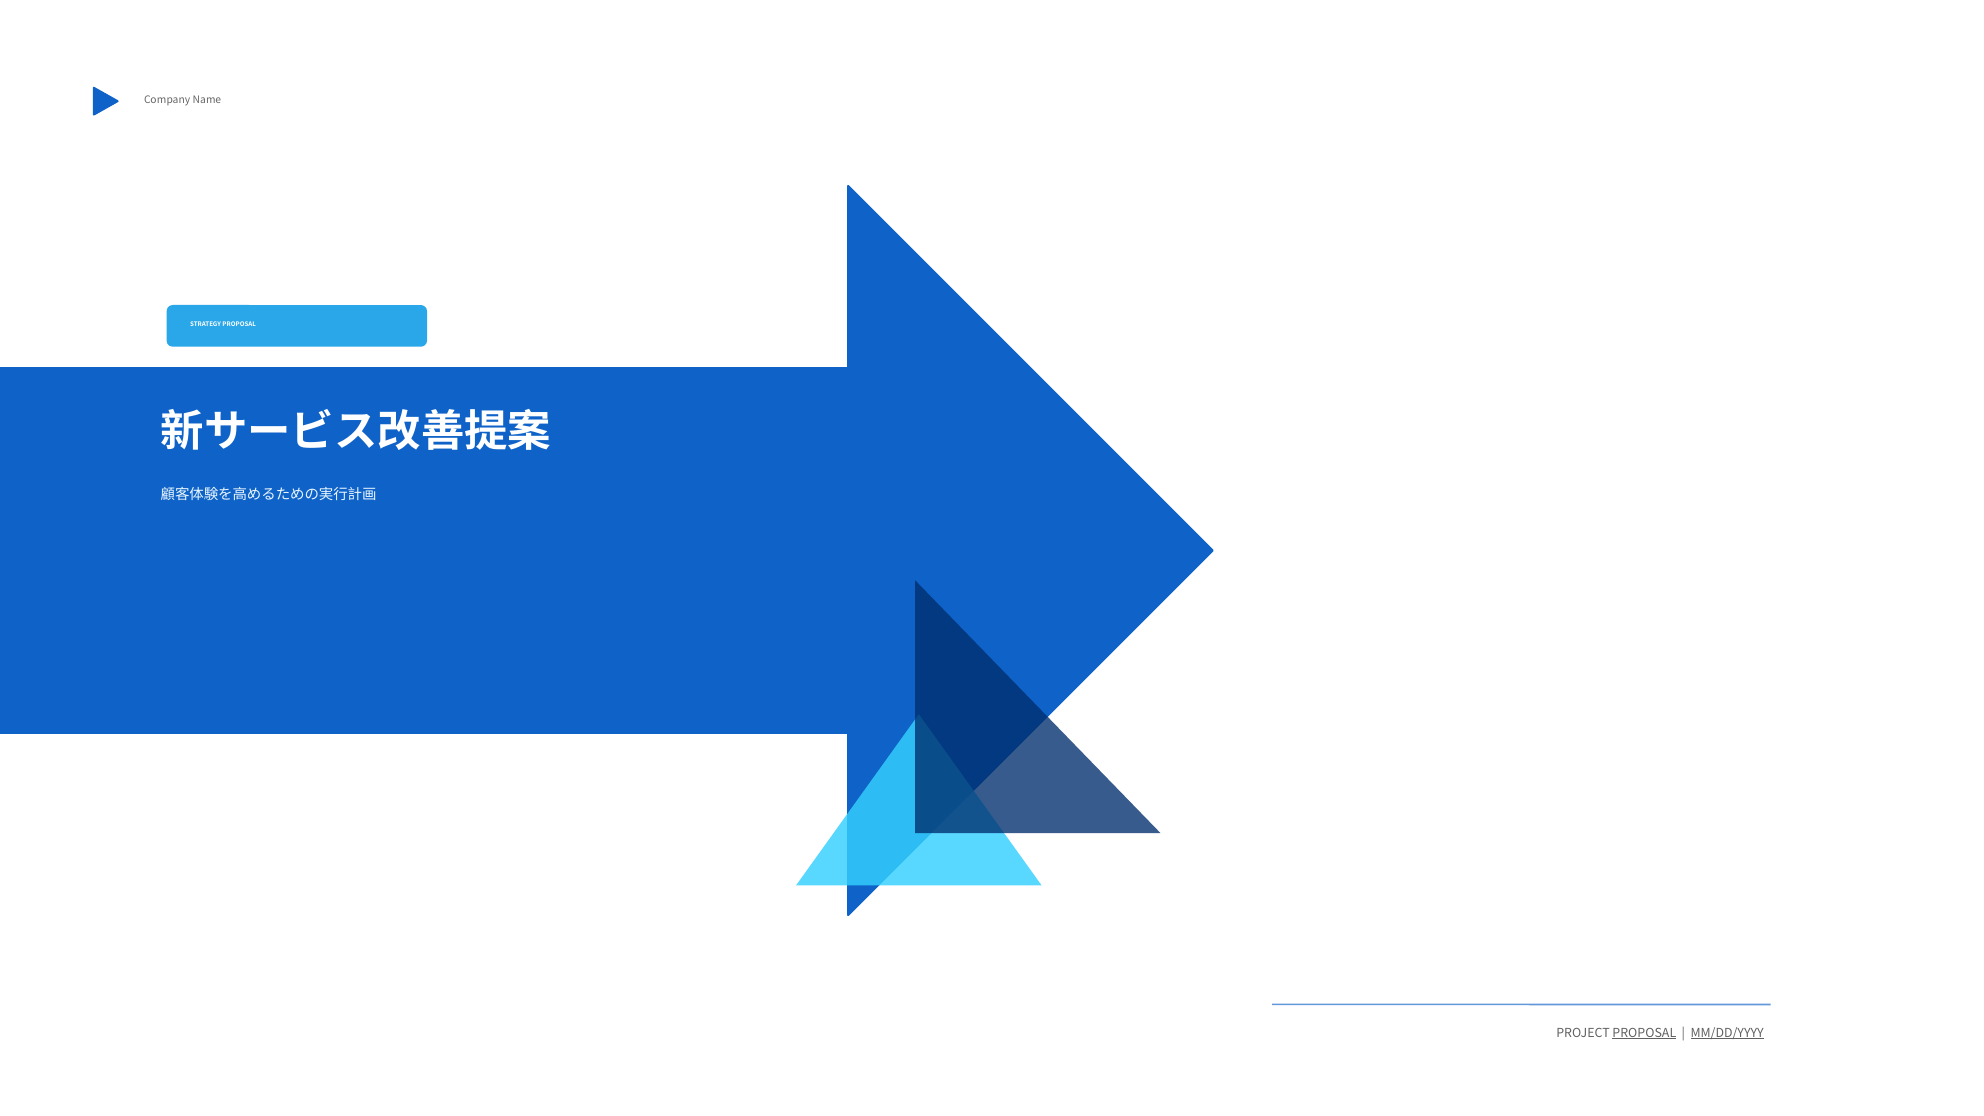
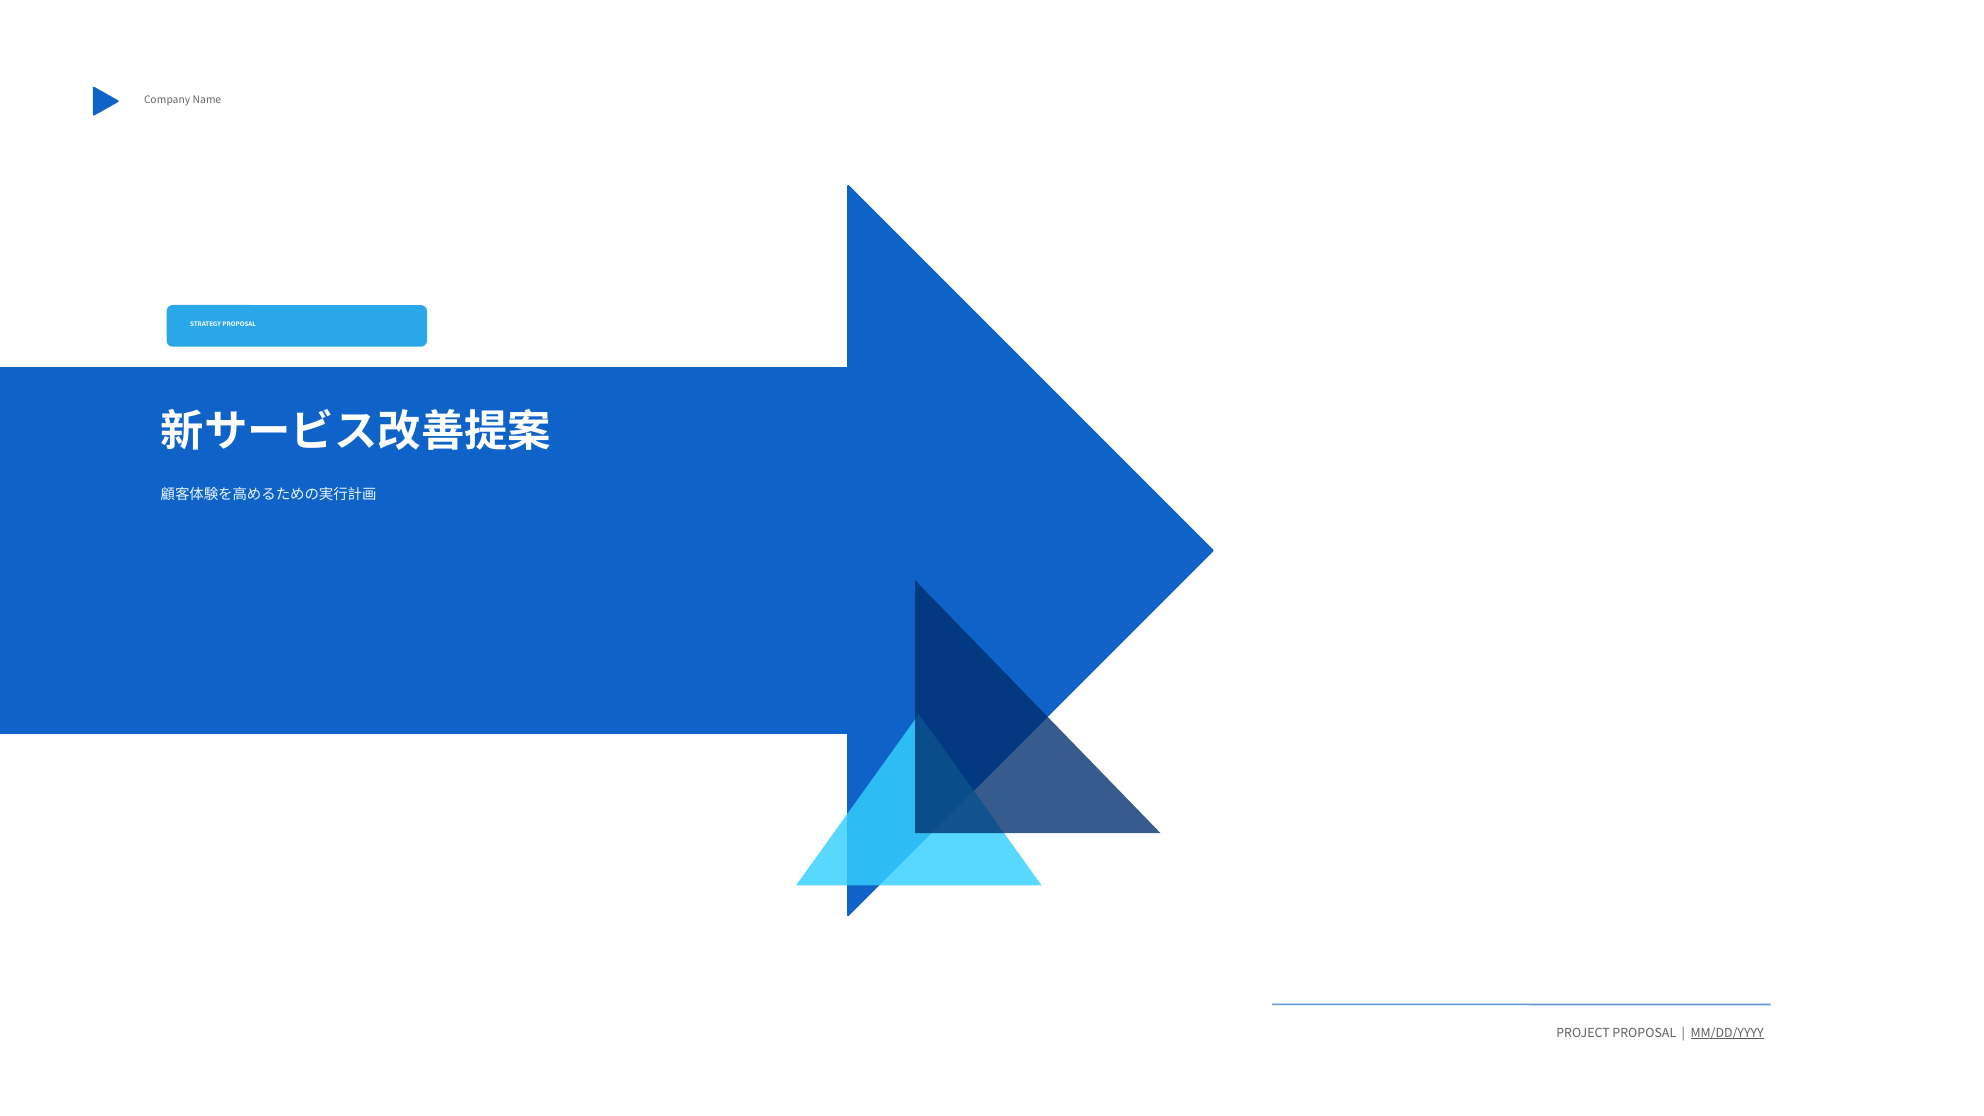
PROPOSAL underline: present -> none (1644, 1034)
